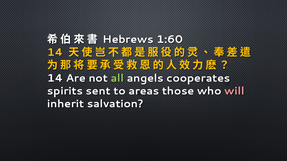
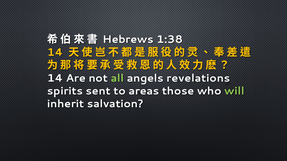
1:60: 1:60 -> 1:38 (170, 40)
cooperates: cooperates -> revelations (198, 78)
will colour: pink -> light green (234, 91)
